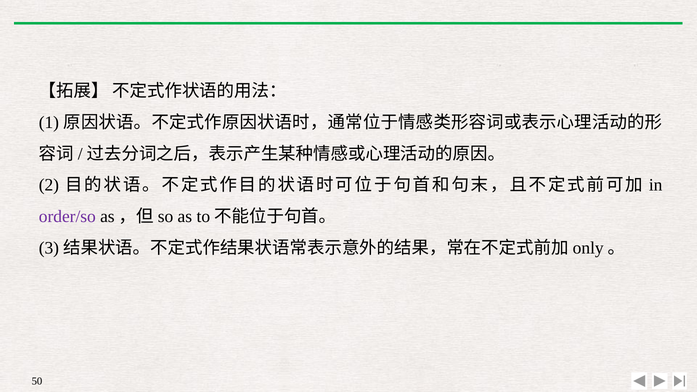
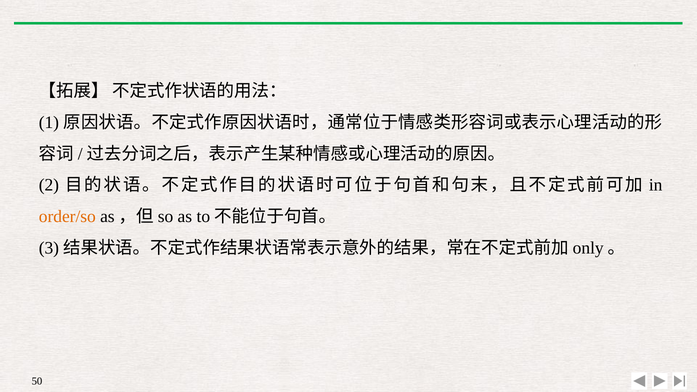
order/so colour: purple -> orange (67, 217)
